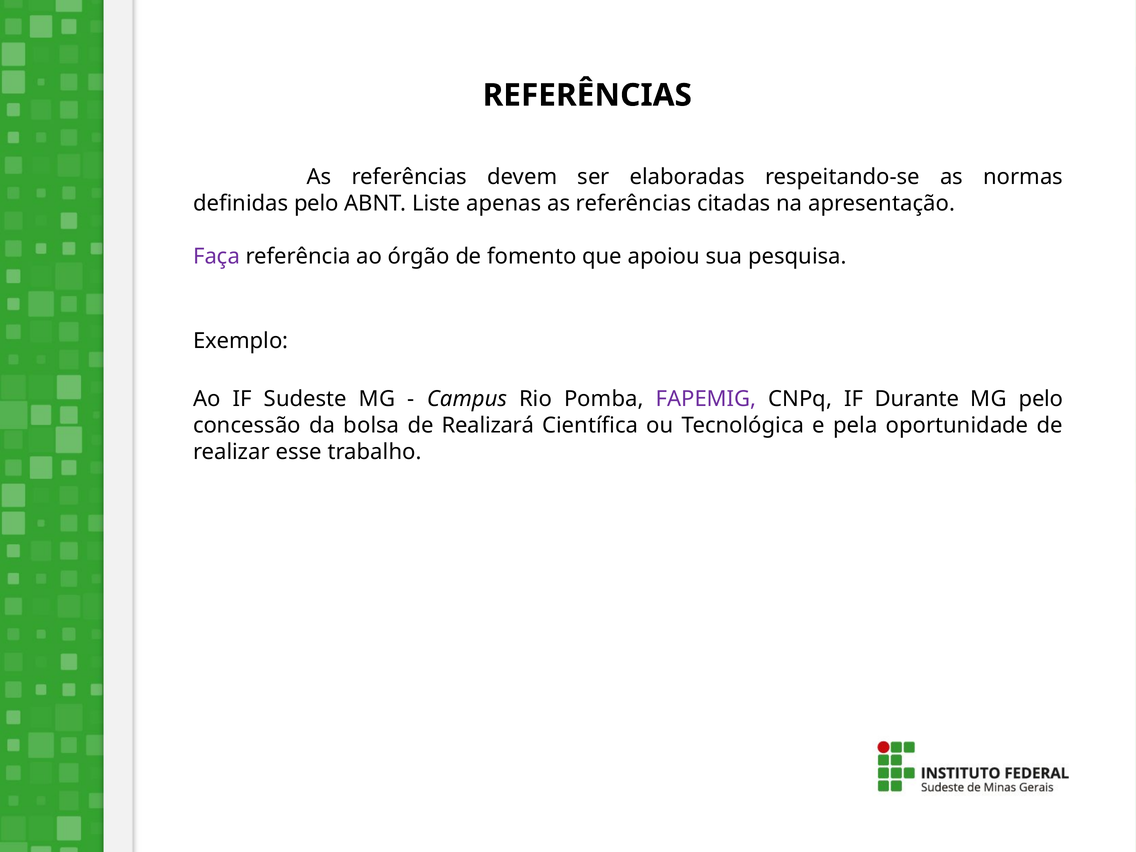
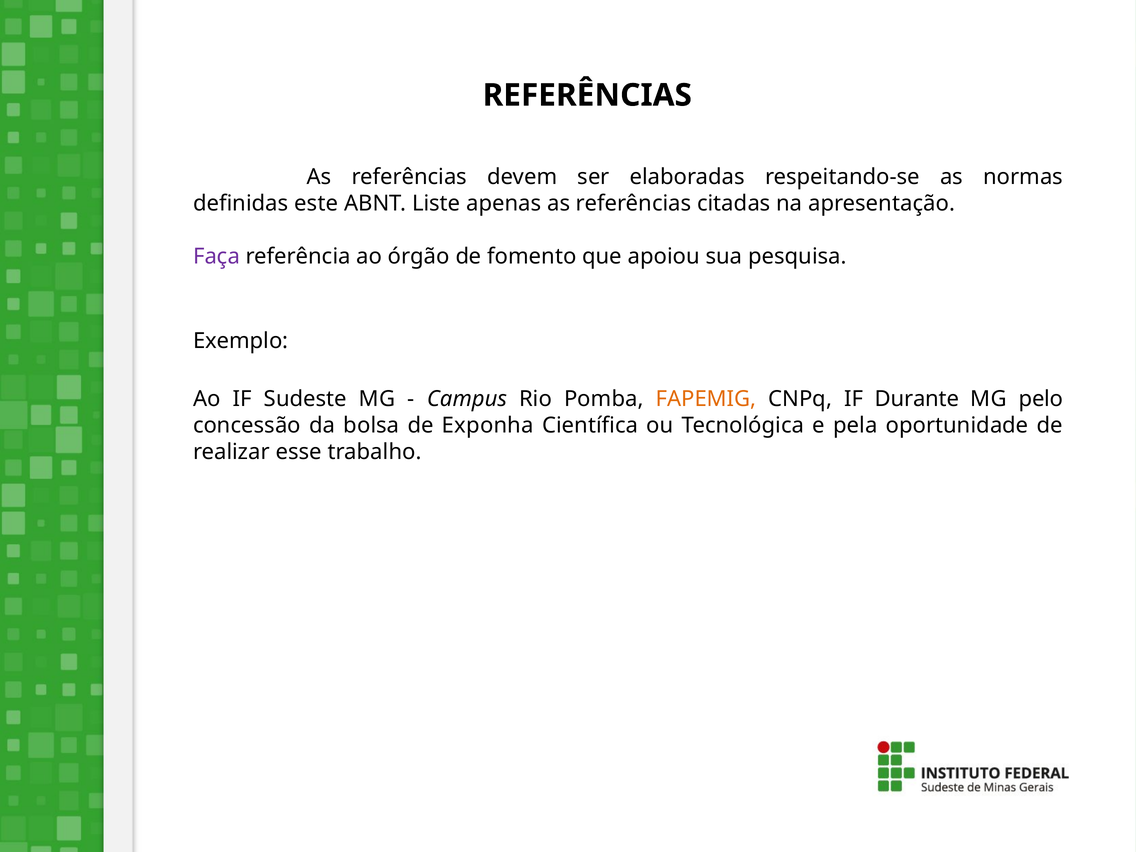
definidas pelo: pelo -> este (316, 203)
FAPEMIG colour: purple -> orange (706, 399)
Realizará: Realizará -> Exponha (488, 426)
